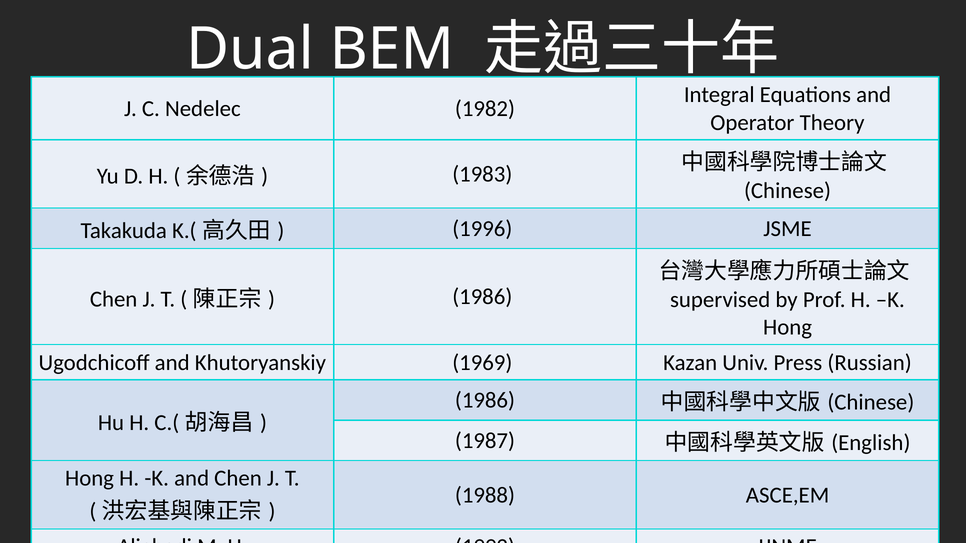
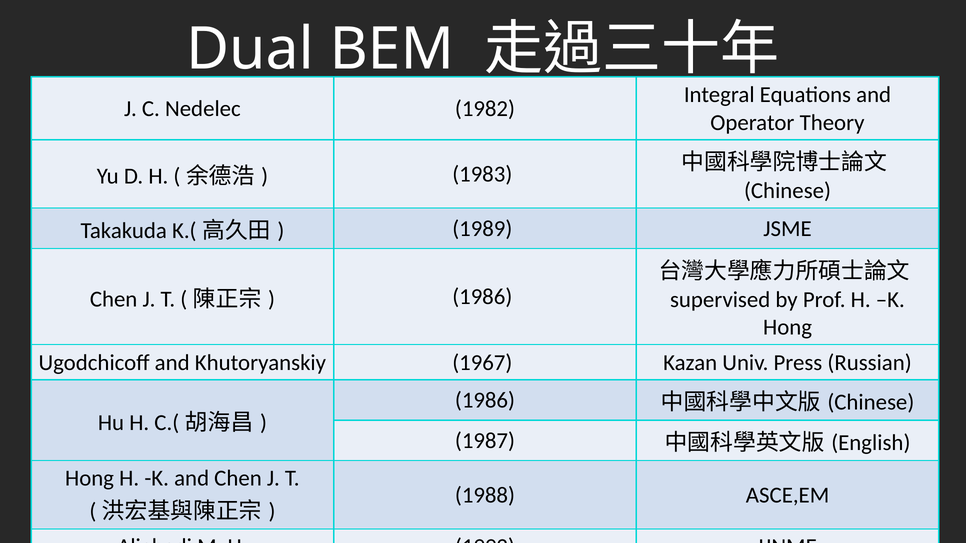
1996: 1996 -> 1989 (482, 229)
1969: 1969 -> 1967 (482, 363)
